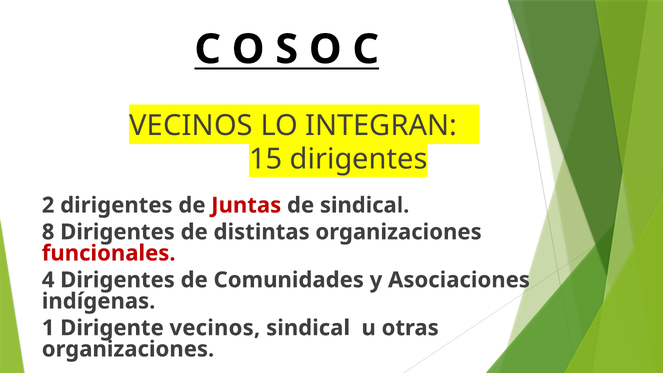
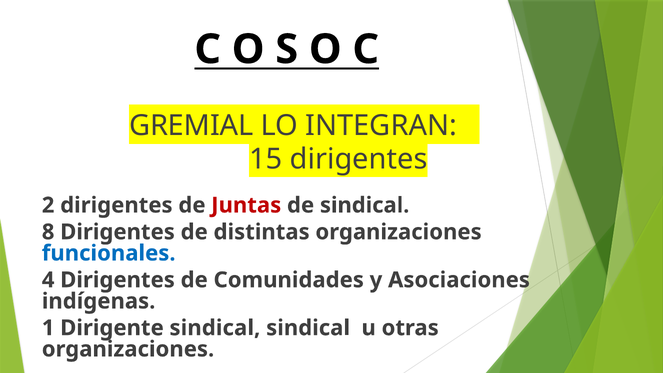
VECINOS: VECINOS -> GREMIAL (191, 126)
funcionales colour: red -> blue (109, 253)
Dirigente vecinos: vecinos -> sindical (215, 328)
